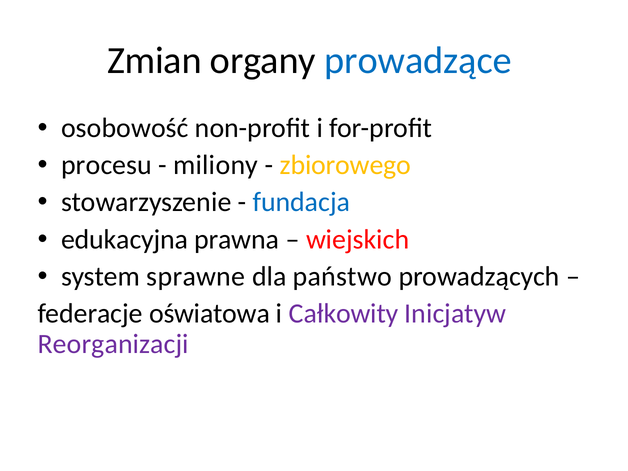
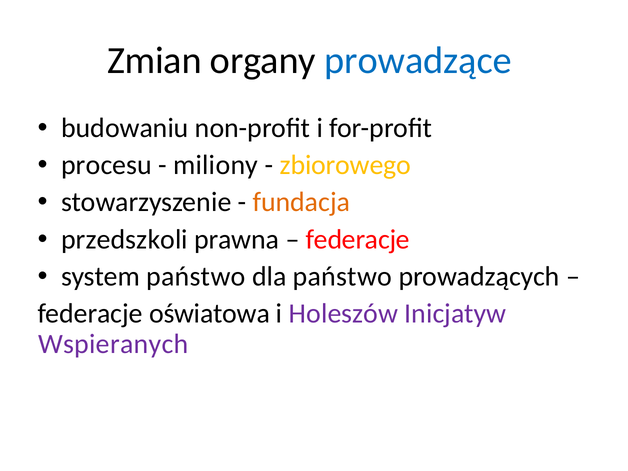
osobowość: osobowość -> budowaniu (125, 128)
fundacja colour: blue -> orange (301, 202)
edukacyjna: edukacyjna -> przedszkoli (125, 239)
wiejskich: wiejskich -> federacje (358, 239)
system sprawne: sprawne -> państwo (196, 277)
Całkowity: Całkowity -> Holeszów (344, 314)
Reorganizacji: Reorganizacji -> Wspieranych (113, 344)
